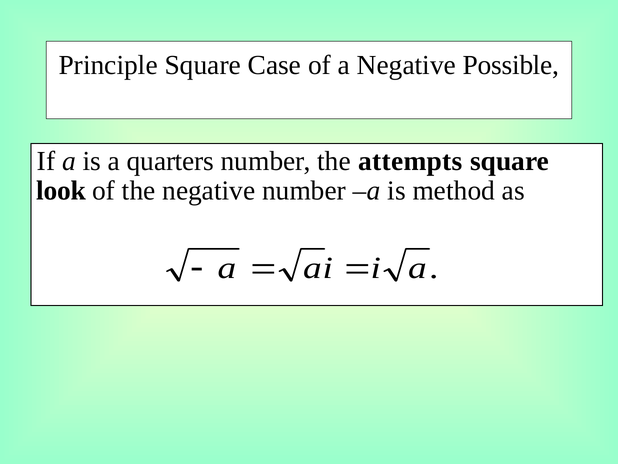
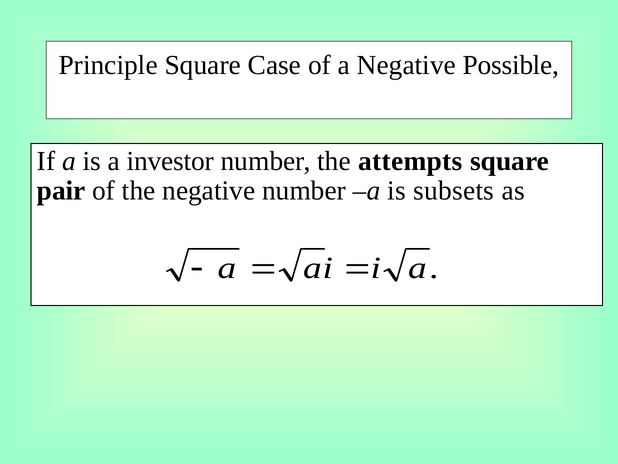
quarters: quarters -> investor (170, 161)
look: look -> pair (61, 191)
method: method -> subsets (454, 191)
